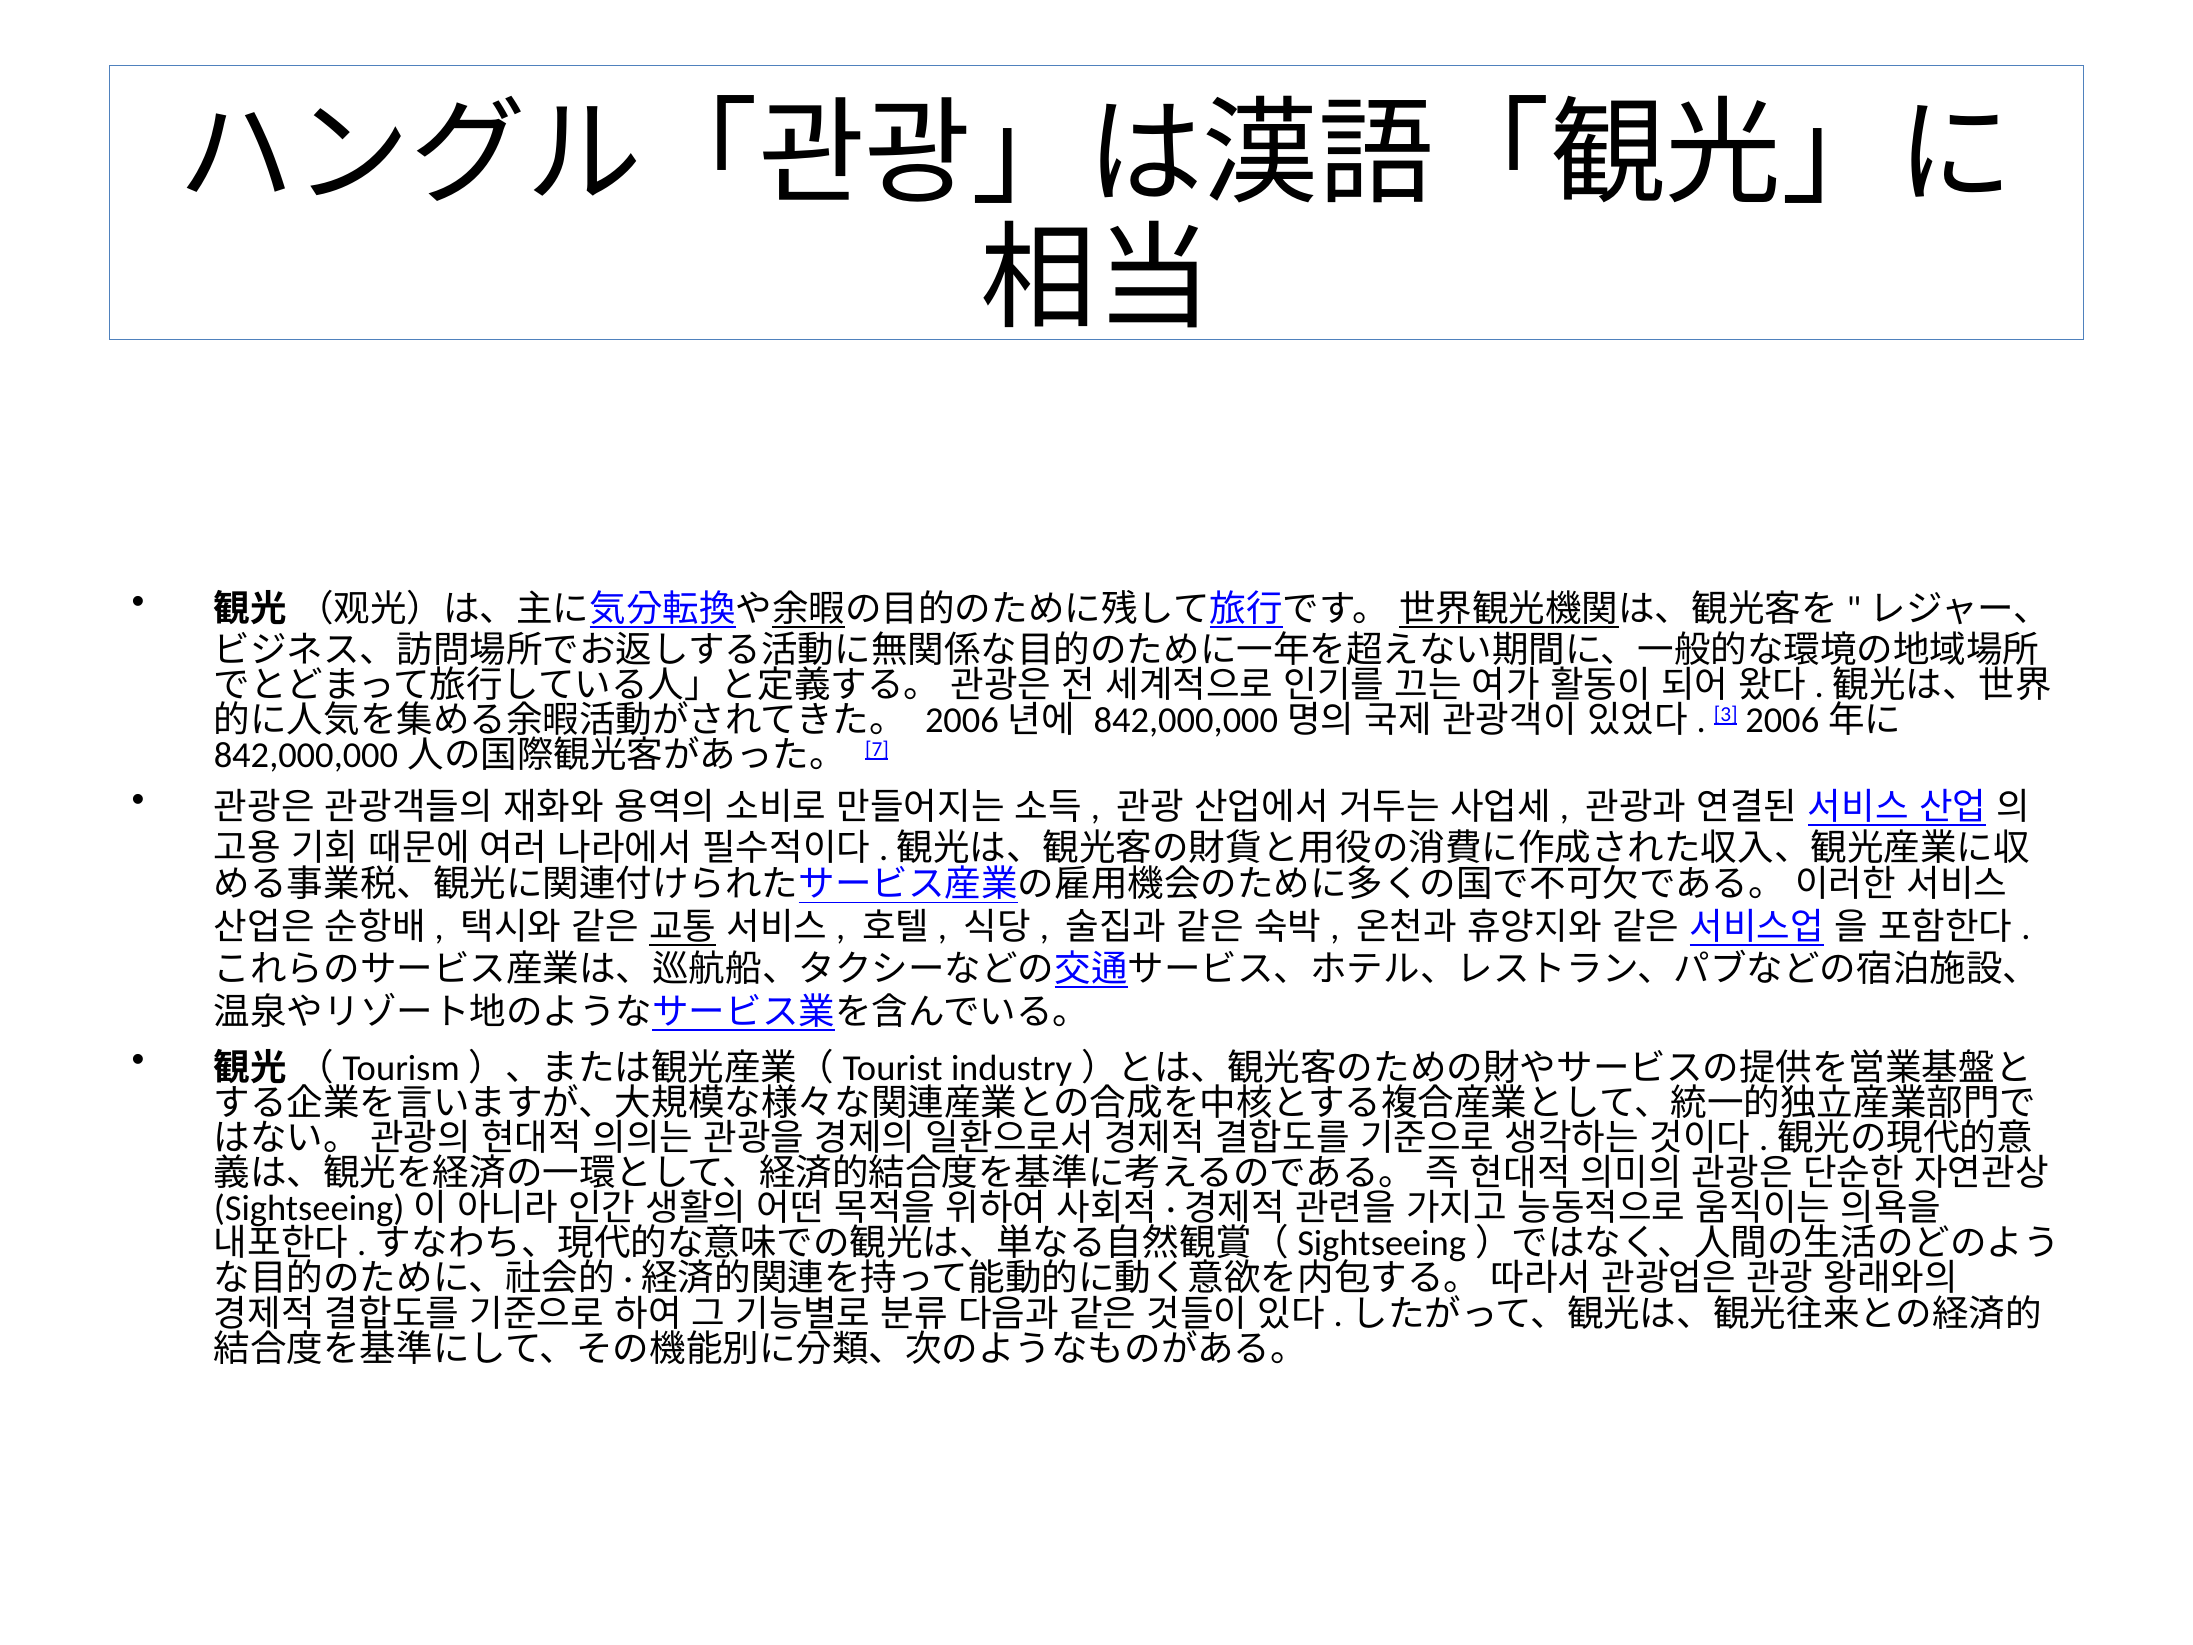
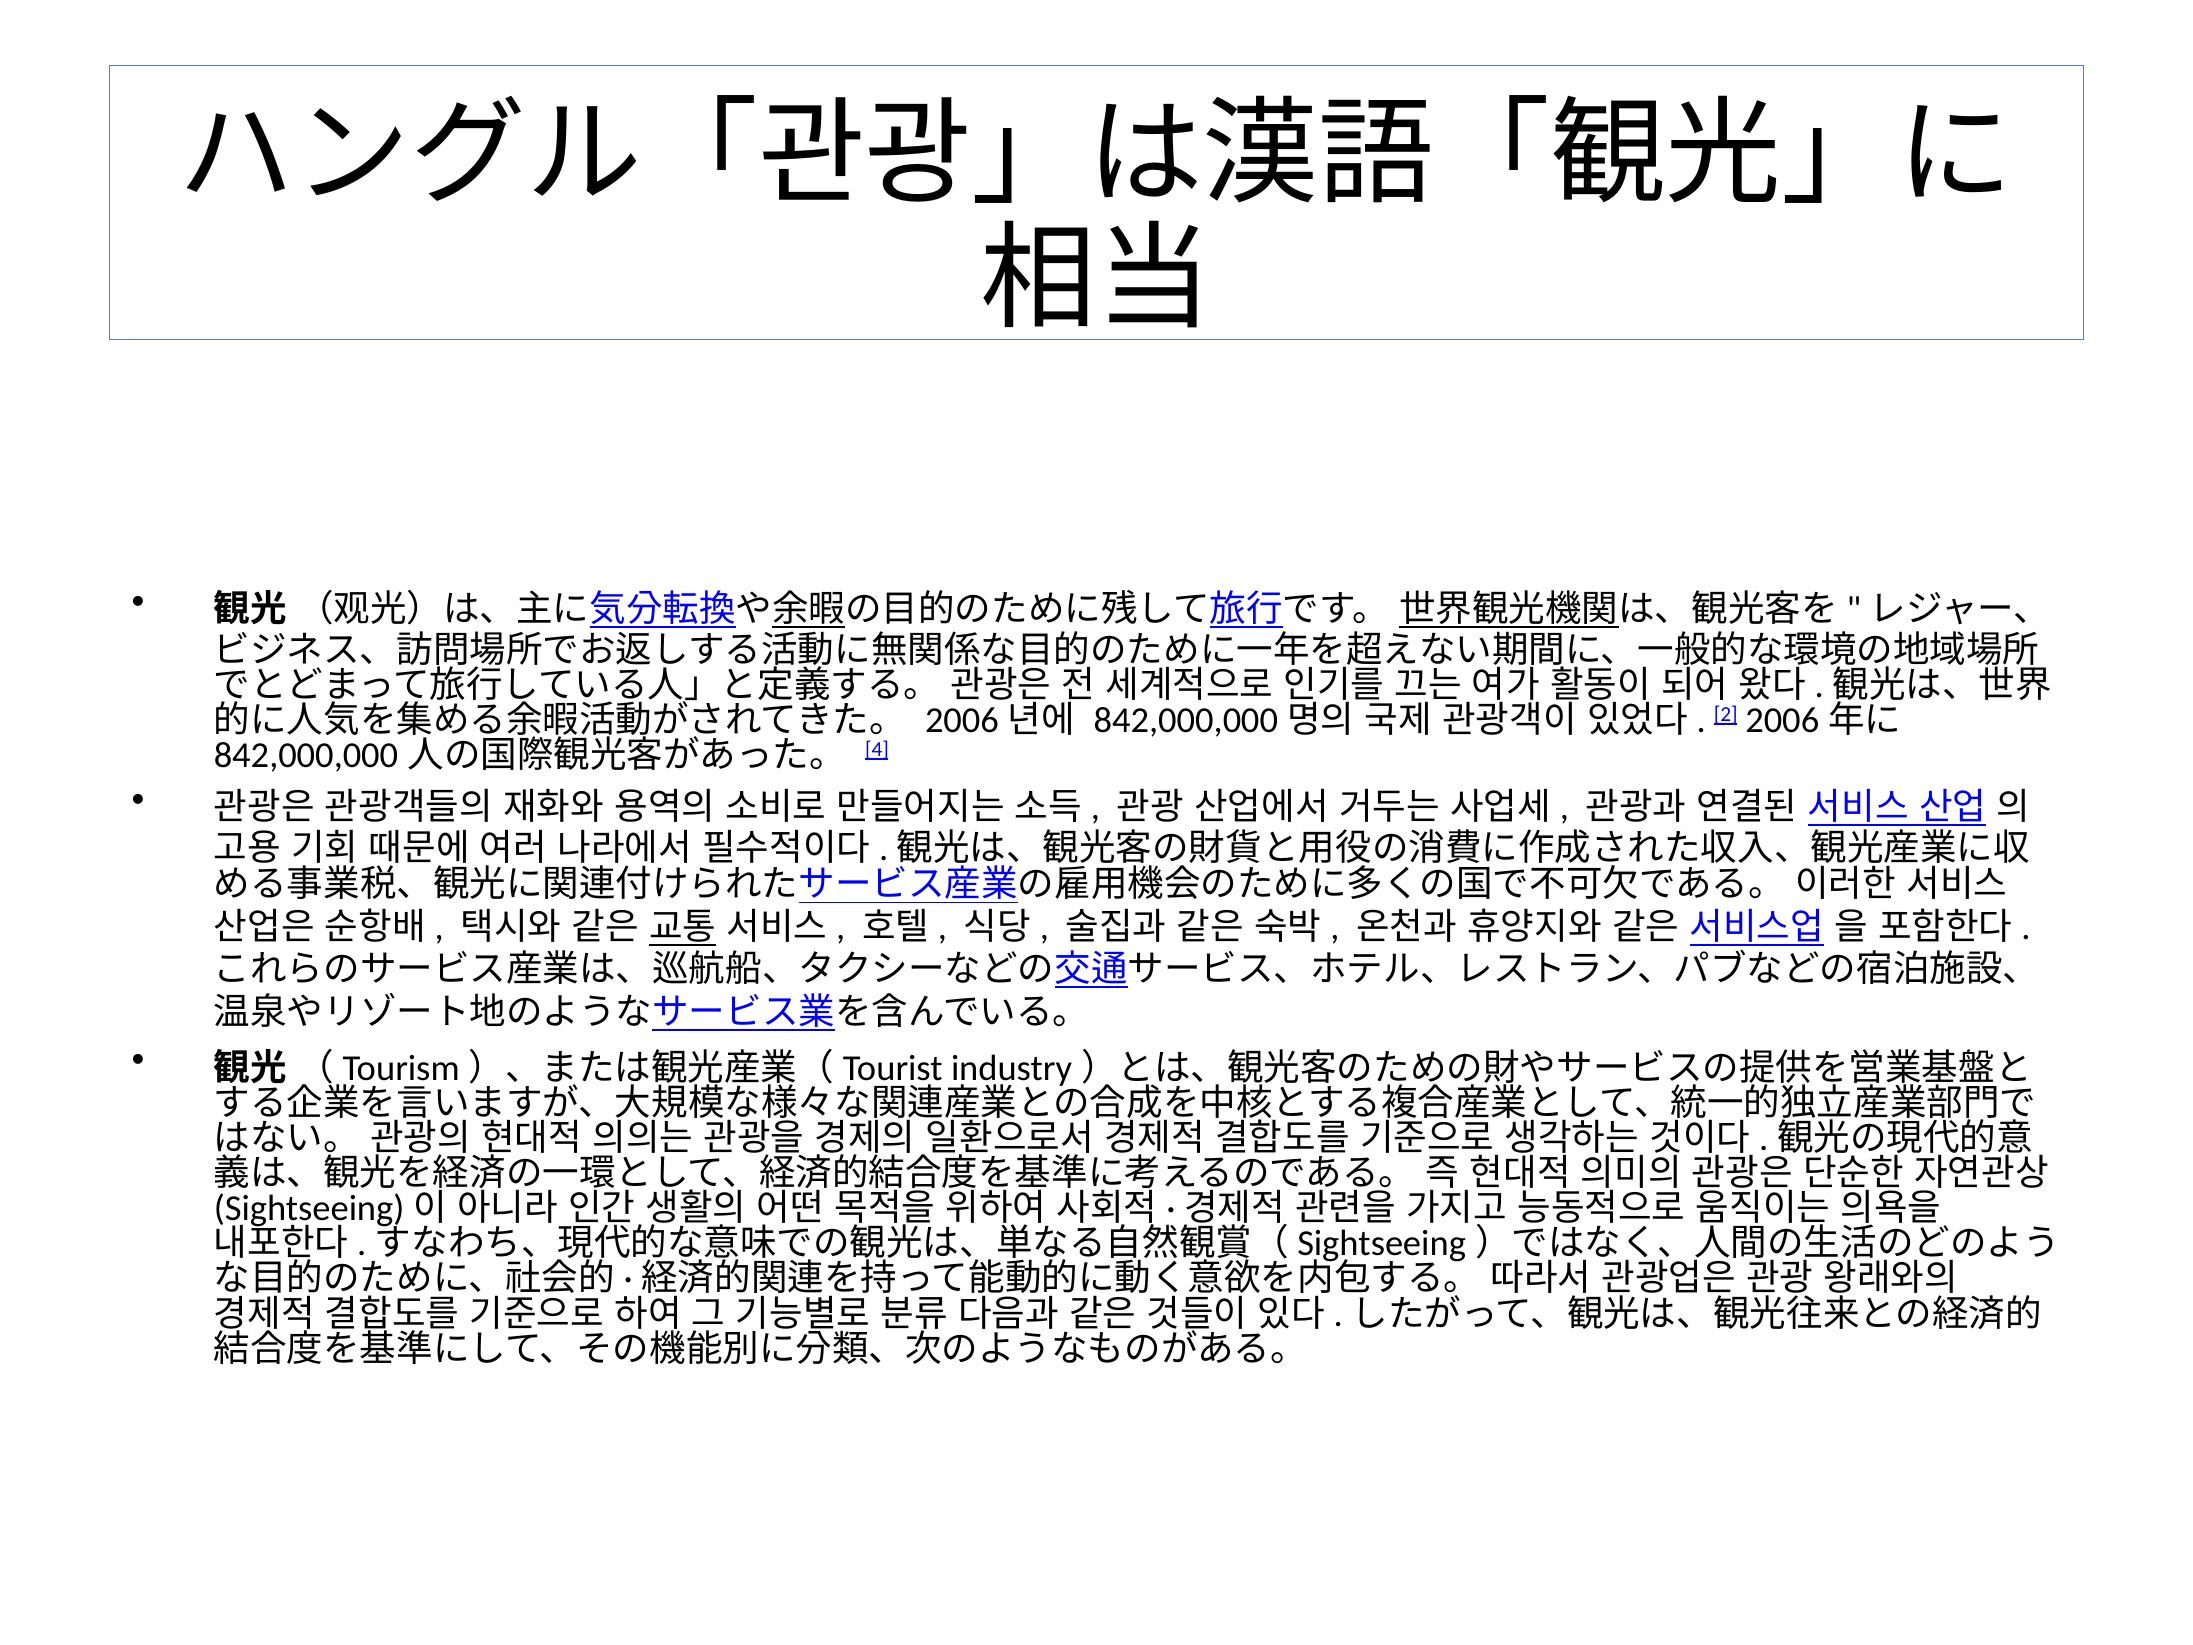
3: 3 -> 2 (1726, 714)
7: 7 -> 4 (877, 749)
